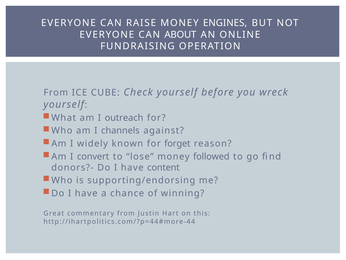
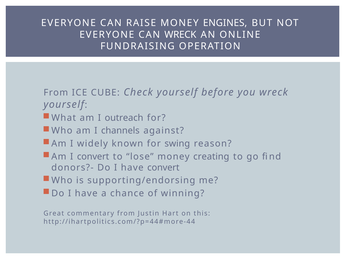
CAN ABOUT: ABOUT -> WRECK (180, 35)
forget: forget -> swing (177, 143)
followed: followed -> creating (211, 156)
have content: content -> convert (163, 167)
